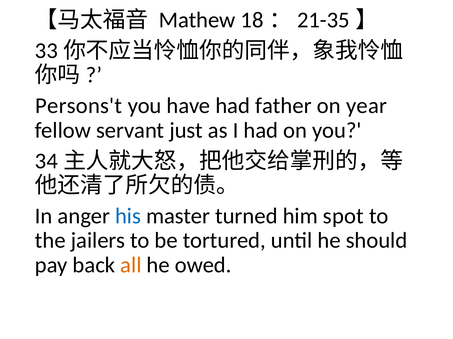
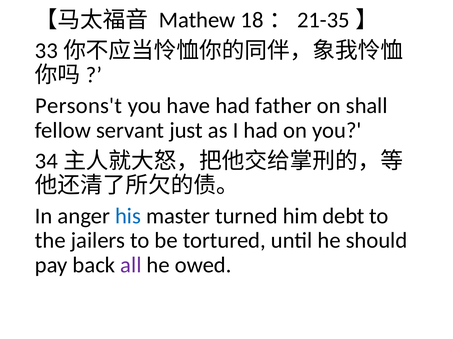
year: year -> shall (367, 106)
spot: spot -> debt (344, 217)
all colour: orange -> purple (131, 265)
